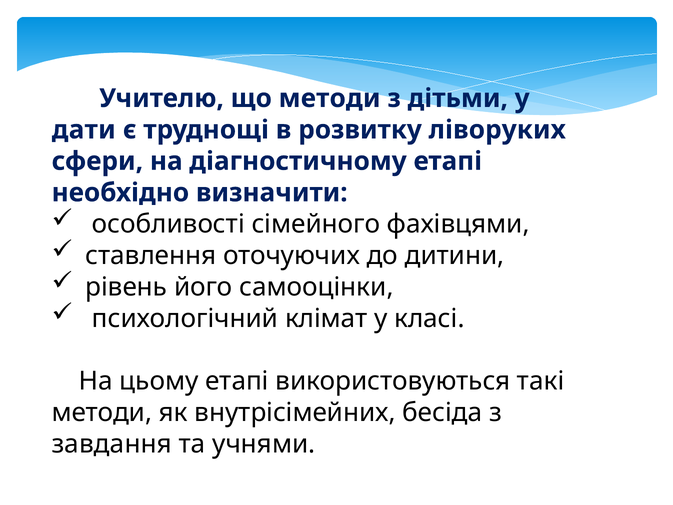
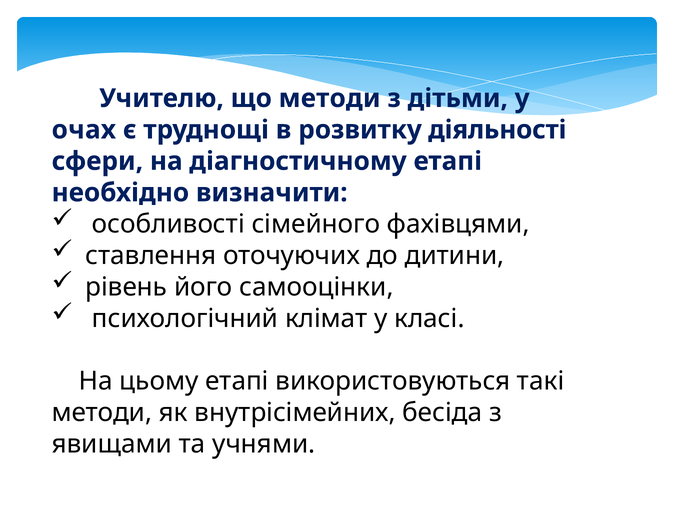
дати: дати -> очах (84, 130)
ліворуких: ліворуких -> діяльності (497, 130)
завдання: завдання -> явищами (112, 444)
